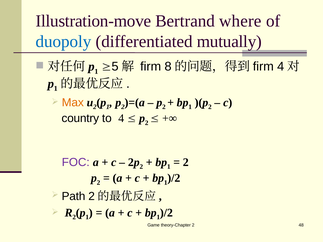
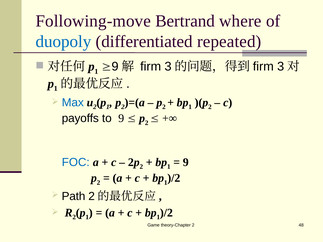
Illustration-move: Illustration-move -> Following-move (93, 21)
mutually: mutually -> repeated (229, 41)
5: 5 -> 9 (115, 67)
8: 8 -> 3 (168, 67)
4: 4 -> 3 (281, 67)
Max colour: orange -> blue (73, 103)
country: country -> payoffs (80, 119)
to 4: 4 -> 9 (121, 119)
FOC colour: purple -> blue (76, 162)
2: 2 -> 9 (186, 162)
